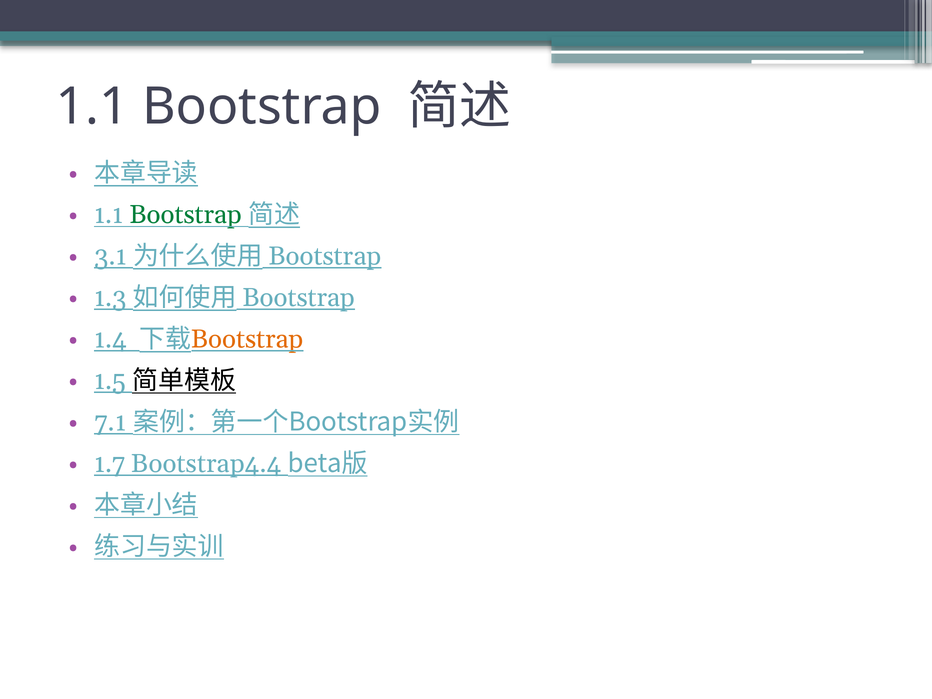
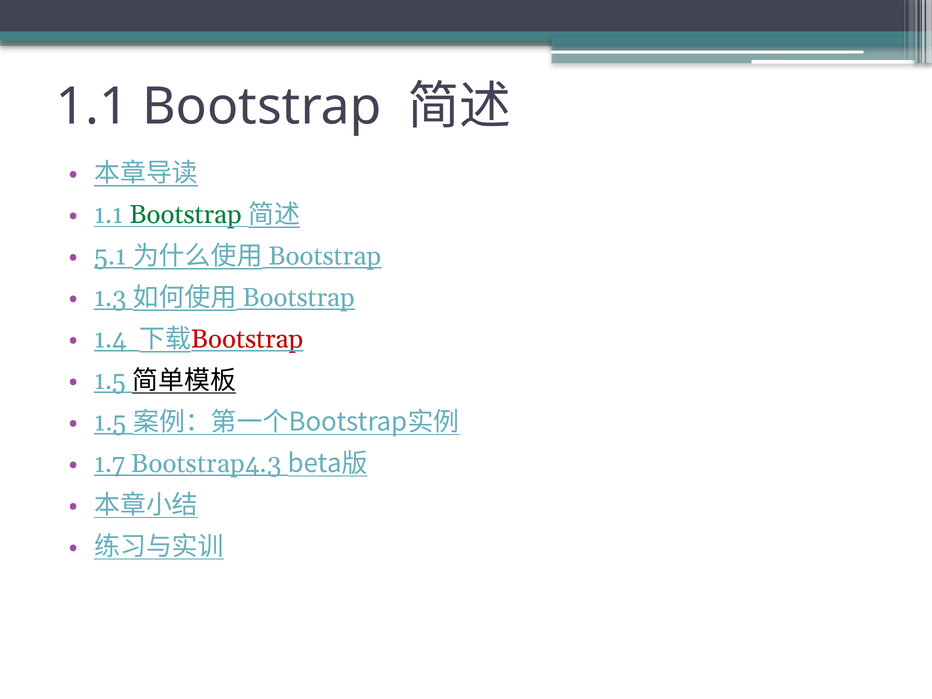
3.1: 3.1 -> 5.1 (110, 256)
Bootstrap colour: orange -> red (248, 339)
7.1: 7.1 -> 1.5 (110, 422)
Bootstrap4.4: Bootstrap4.4 -> Bootstrap4.3 (206, 464)
